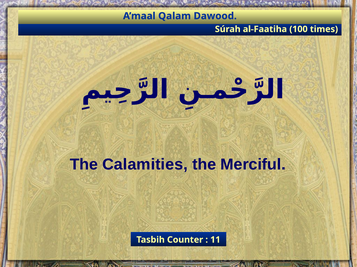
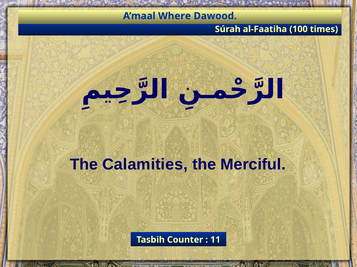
Qalam: Qalam -> Where (175, 16)
